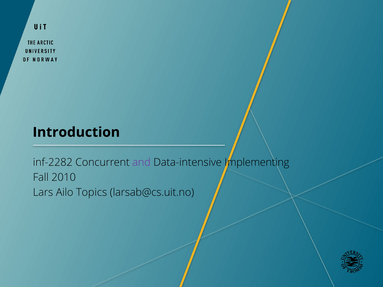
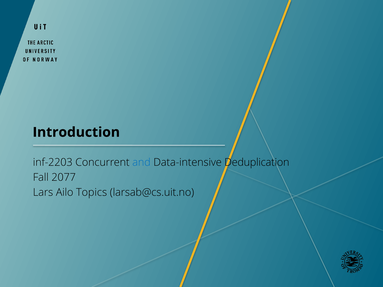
inf-2282: inf-2282 -> inf-2203 (53, 163)
and colour: purple -> blue (141, 163)
Implementing: Implementing -> Deduplication (257, 163)
2010: 2010 -> 2077 (64, 178)
